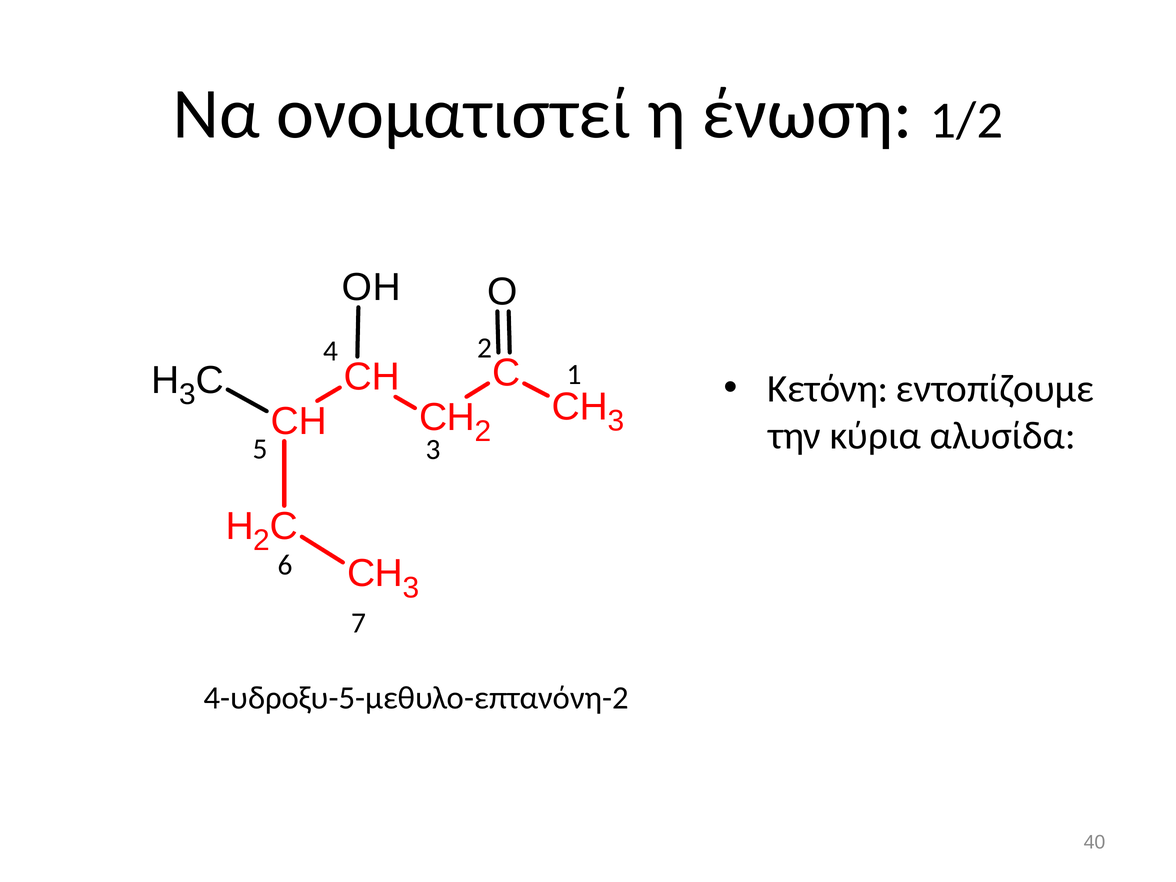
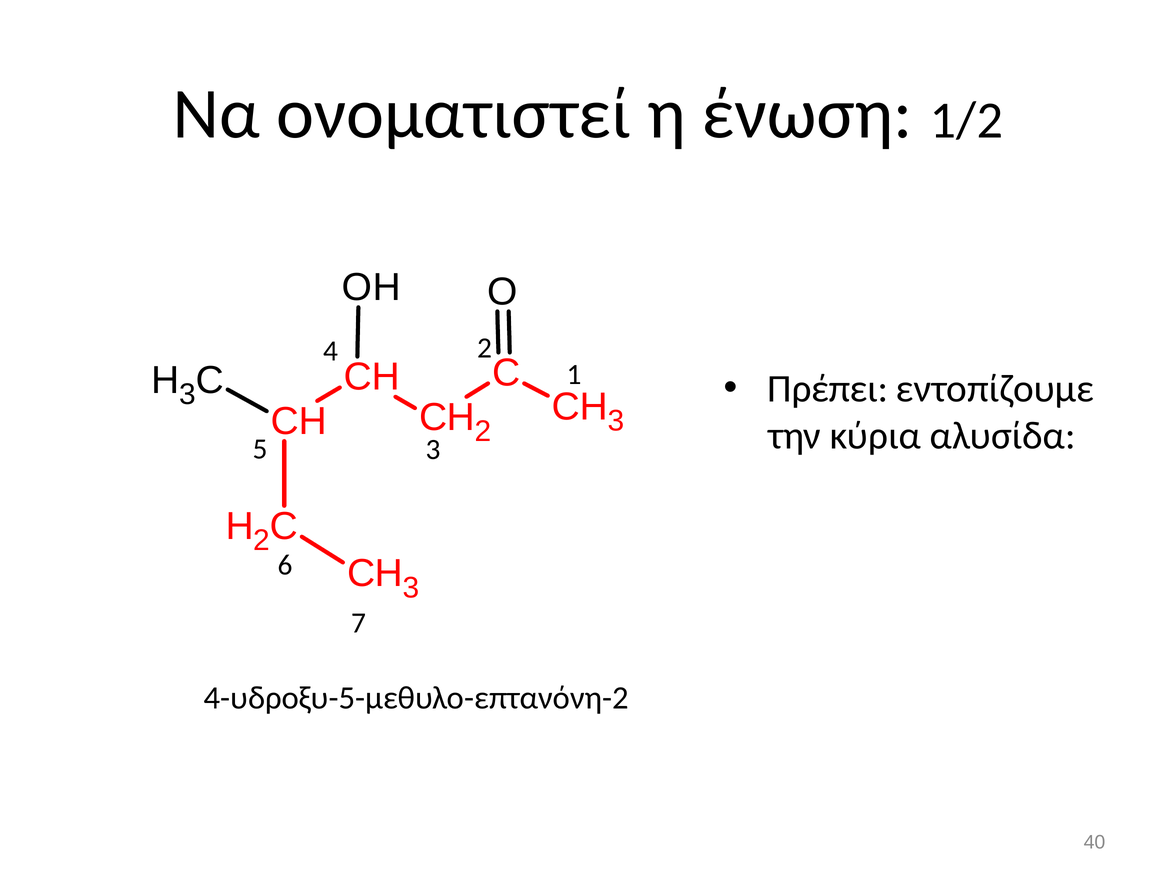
Κετόνη: Κετόνη -> Πρέπει (828, 389)
